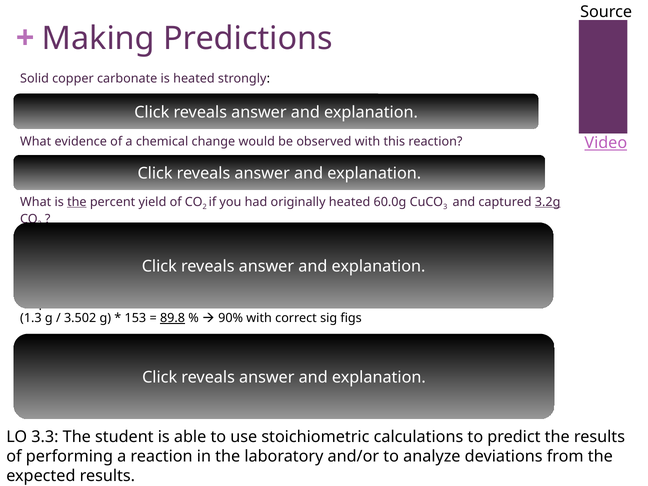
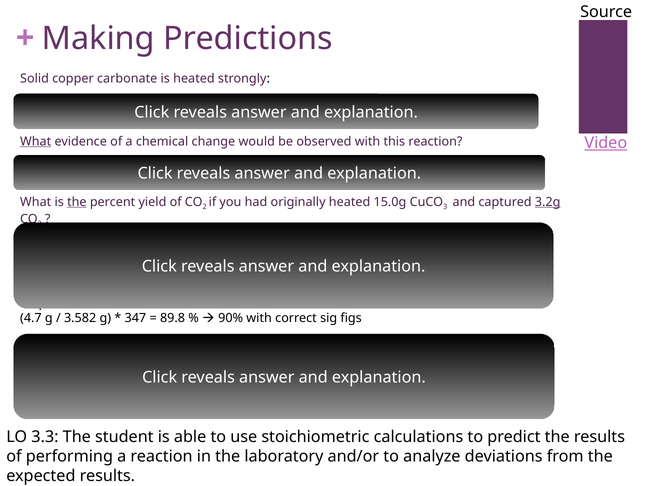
What underline: none -> present (36, 141)
60.0g: 60.0g -> 15.0g (390, 202)
1.3: 1.3 -> 4.7 (31, 318)
3.502: 3.502 -> 3.582 (80, 318)
153: 153 -> 347 (135, 318)
89.8 underline: present -> none (173, 318)
